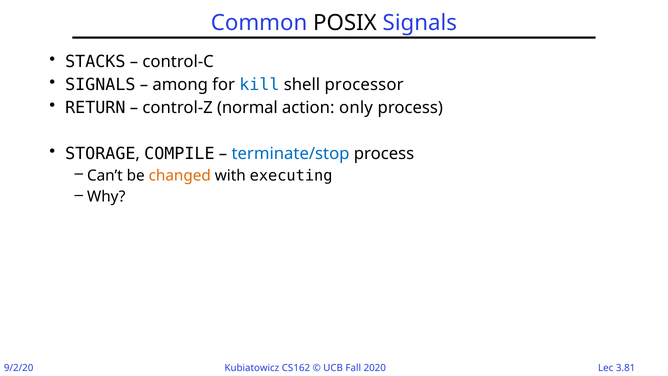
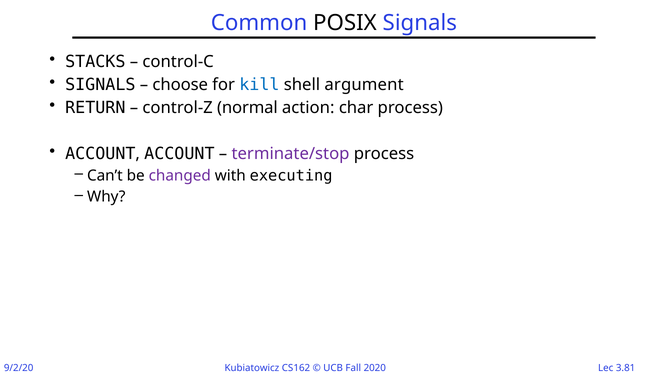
among: among -> choose (180, 84)
processor: processor -> argument (364, 84)
only: only -> char (356, 108)
STORAGE: STORAGE -> ACCOUNT (100, 154)
COMPILE: COMPILE -> ACCOUNT (179, 154)
terminate/stop colour: blue -> purple (291, 154)
changed colour: orange -> purple (180, 175)
